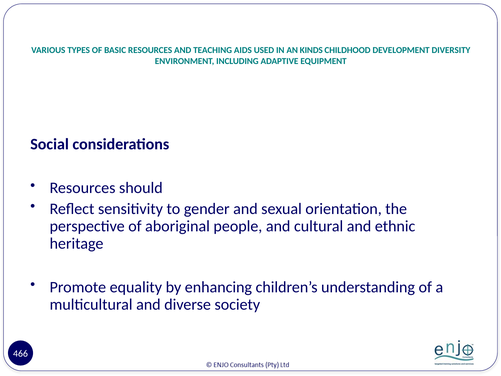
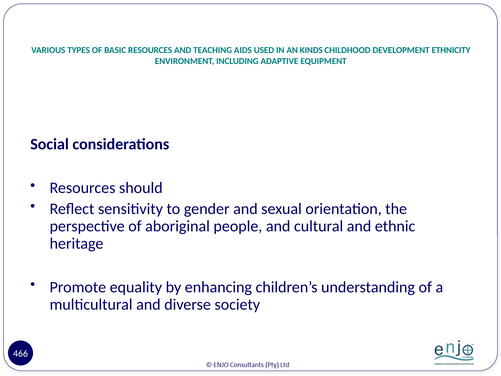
DIVERSITY: DIVERSITY -> ETHNICITY (451, 50)
